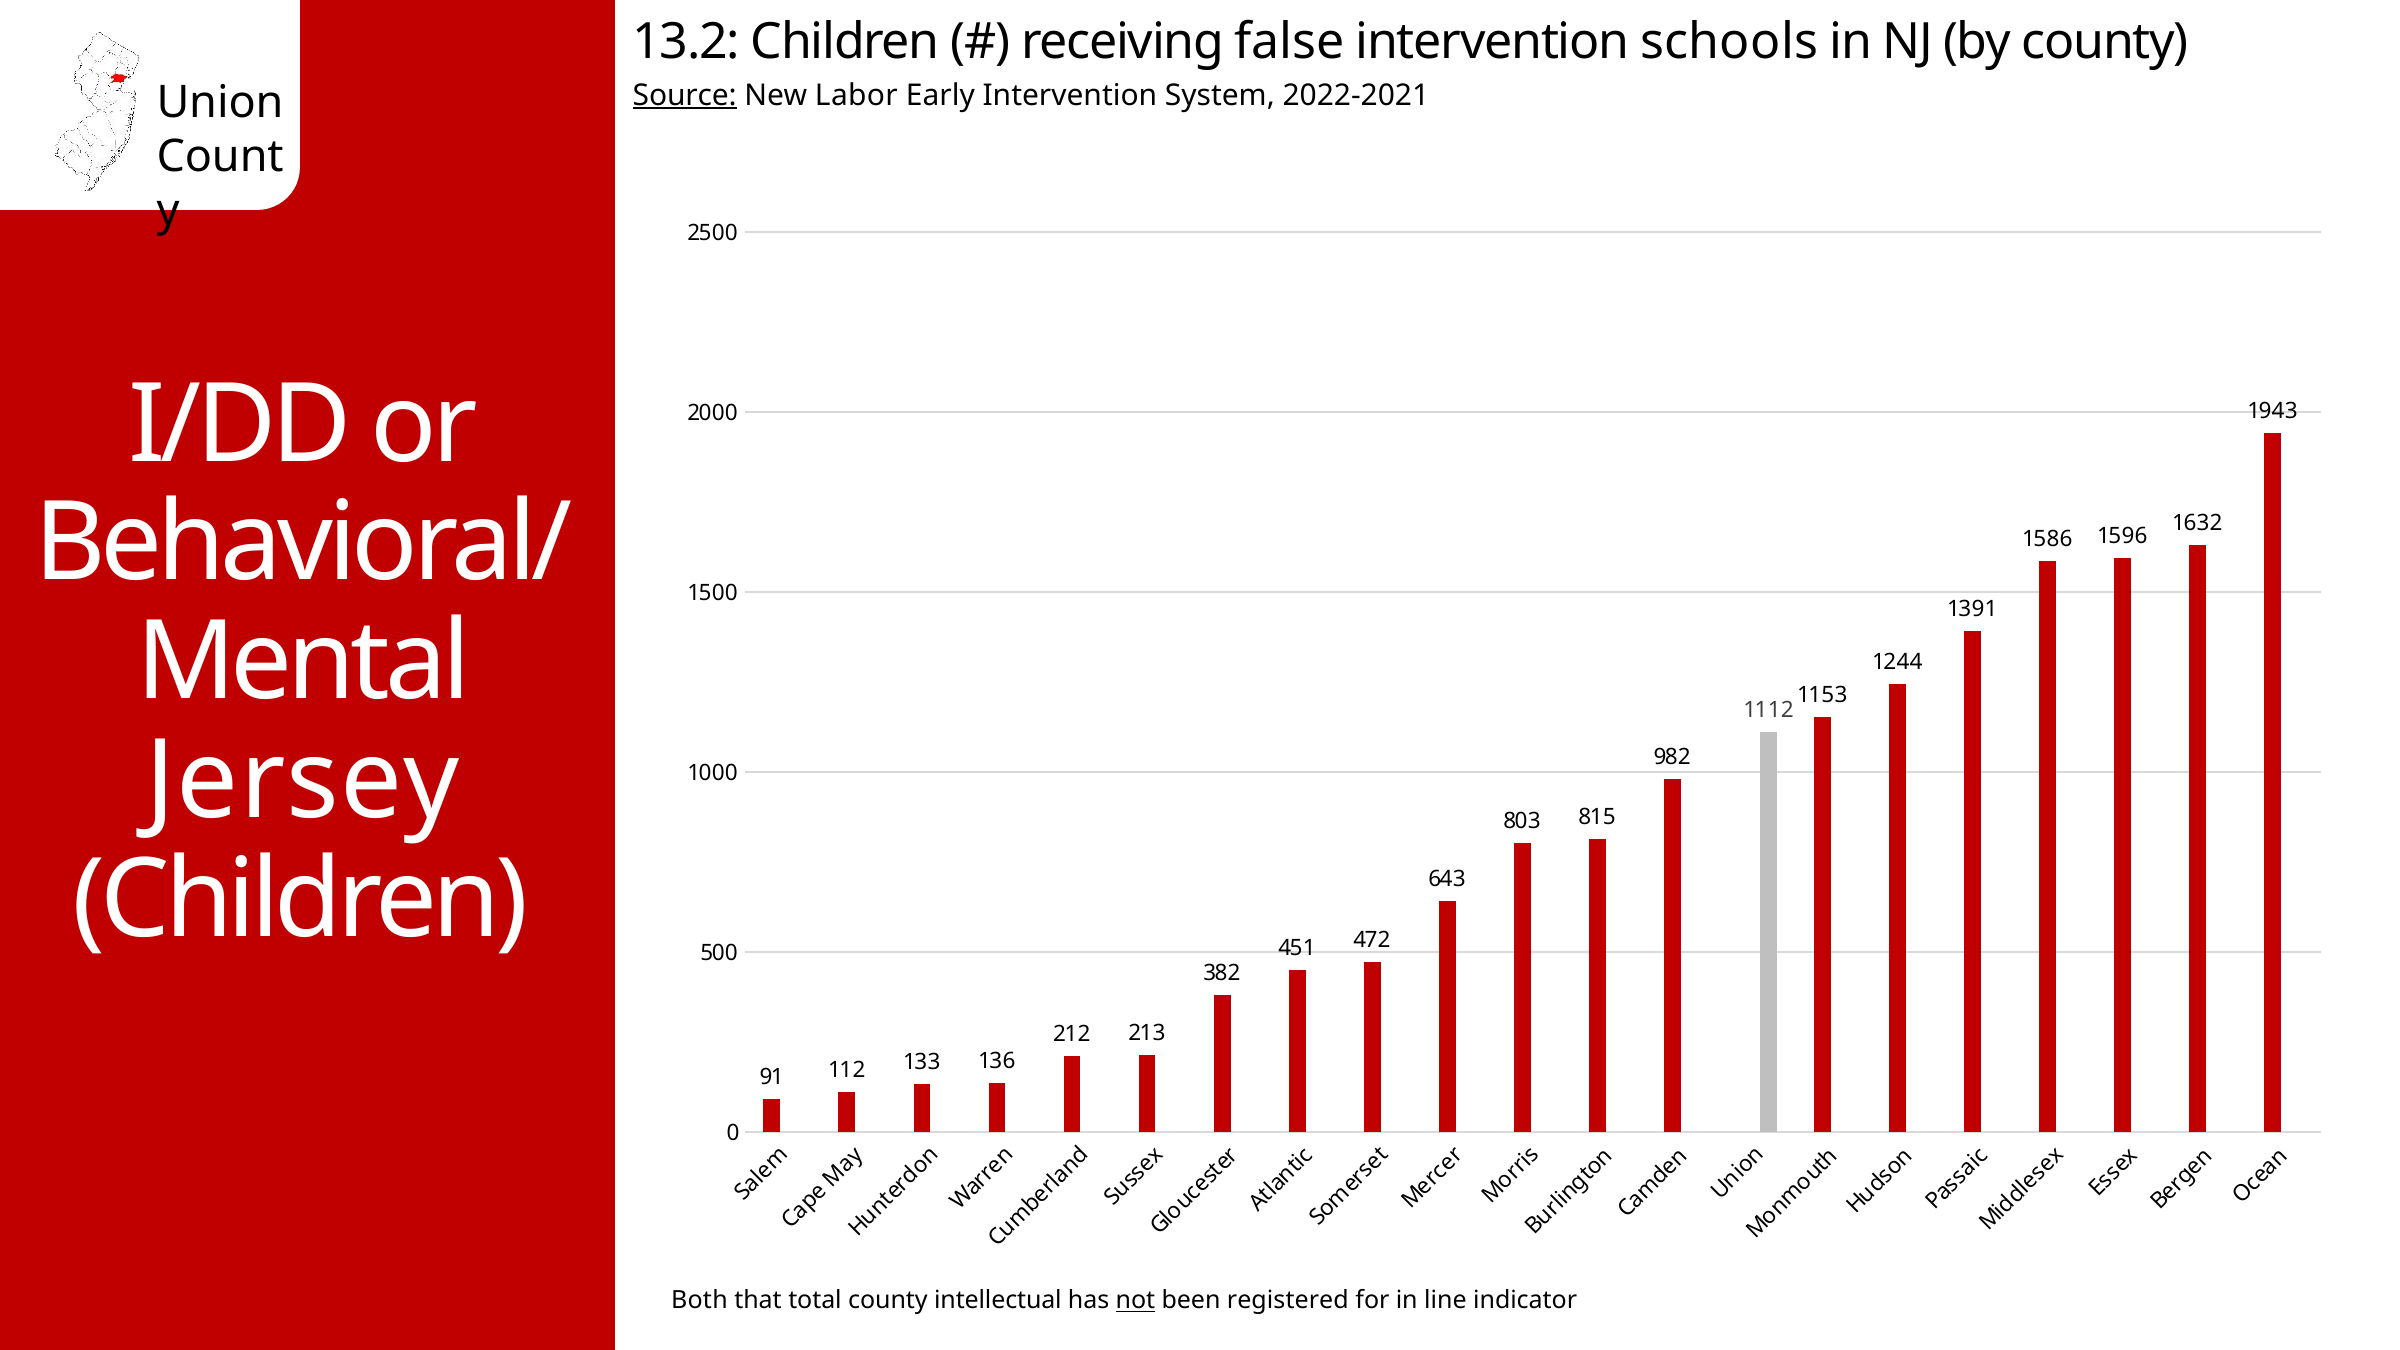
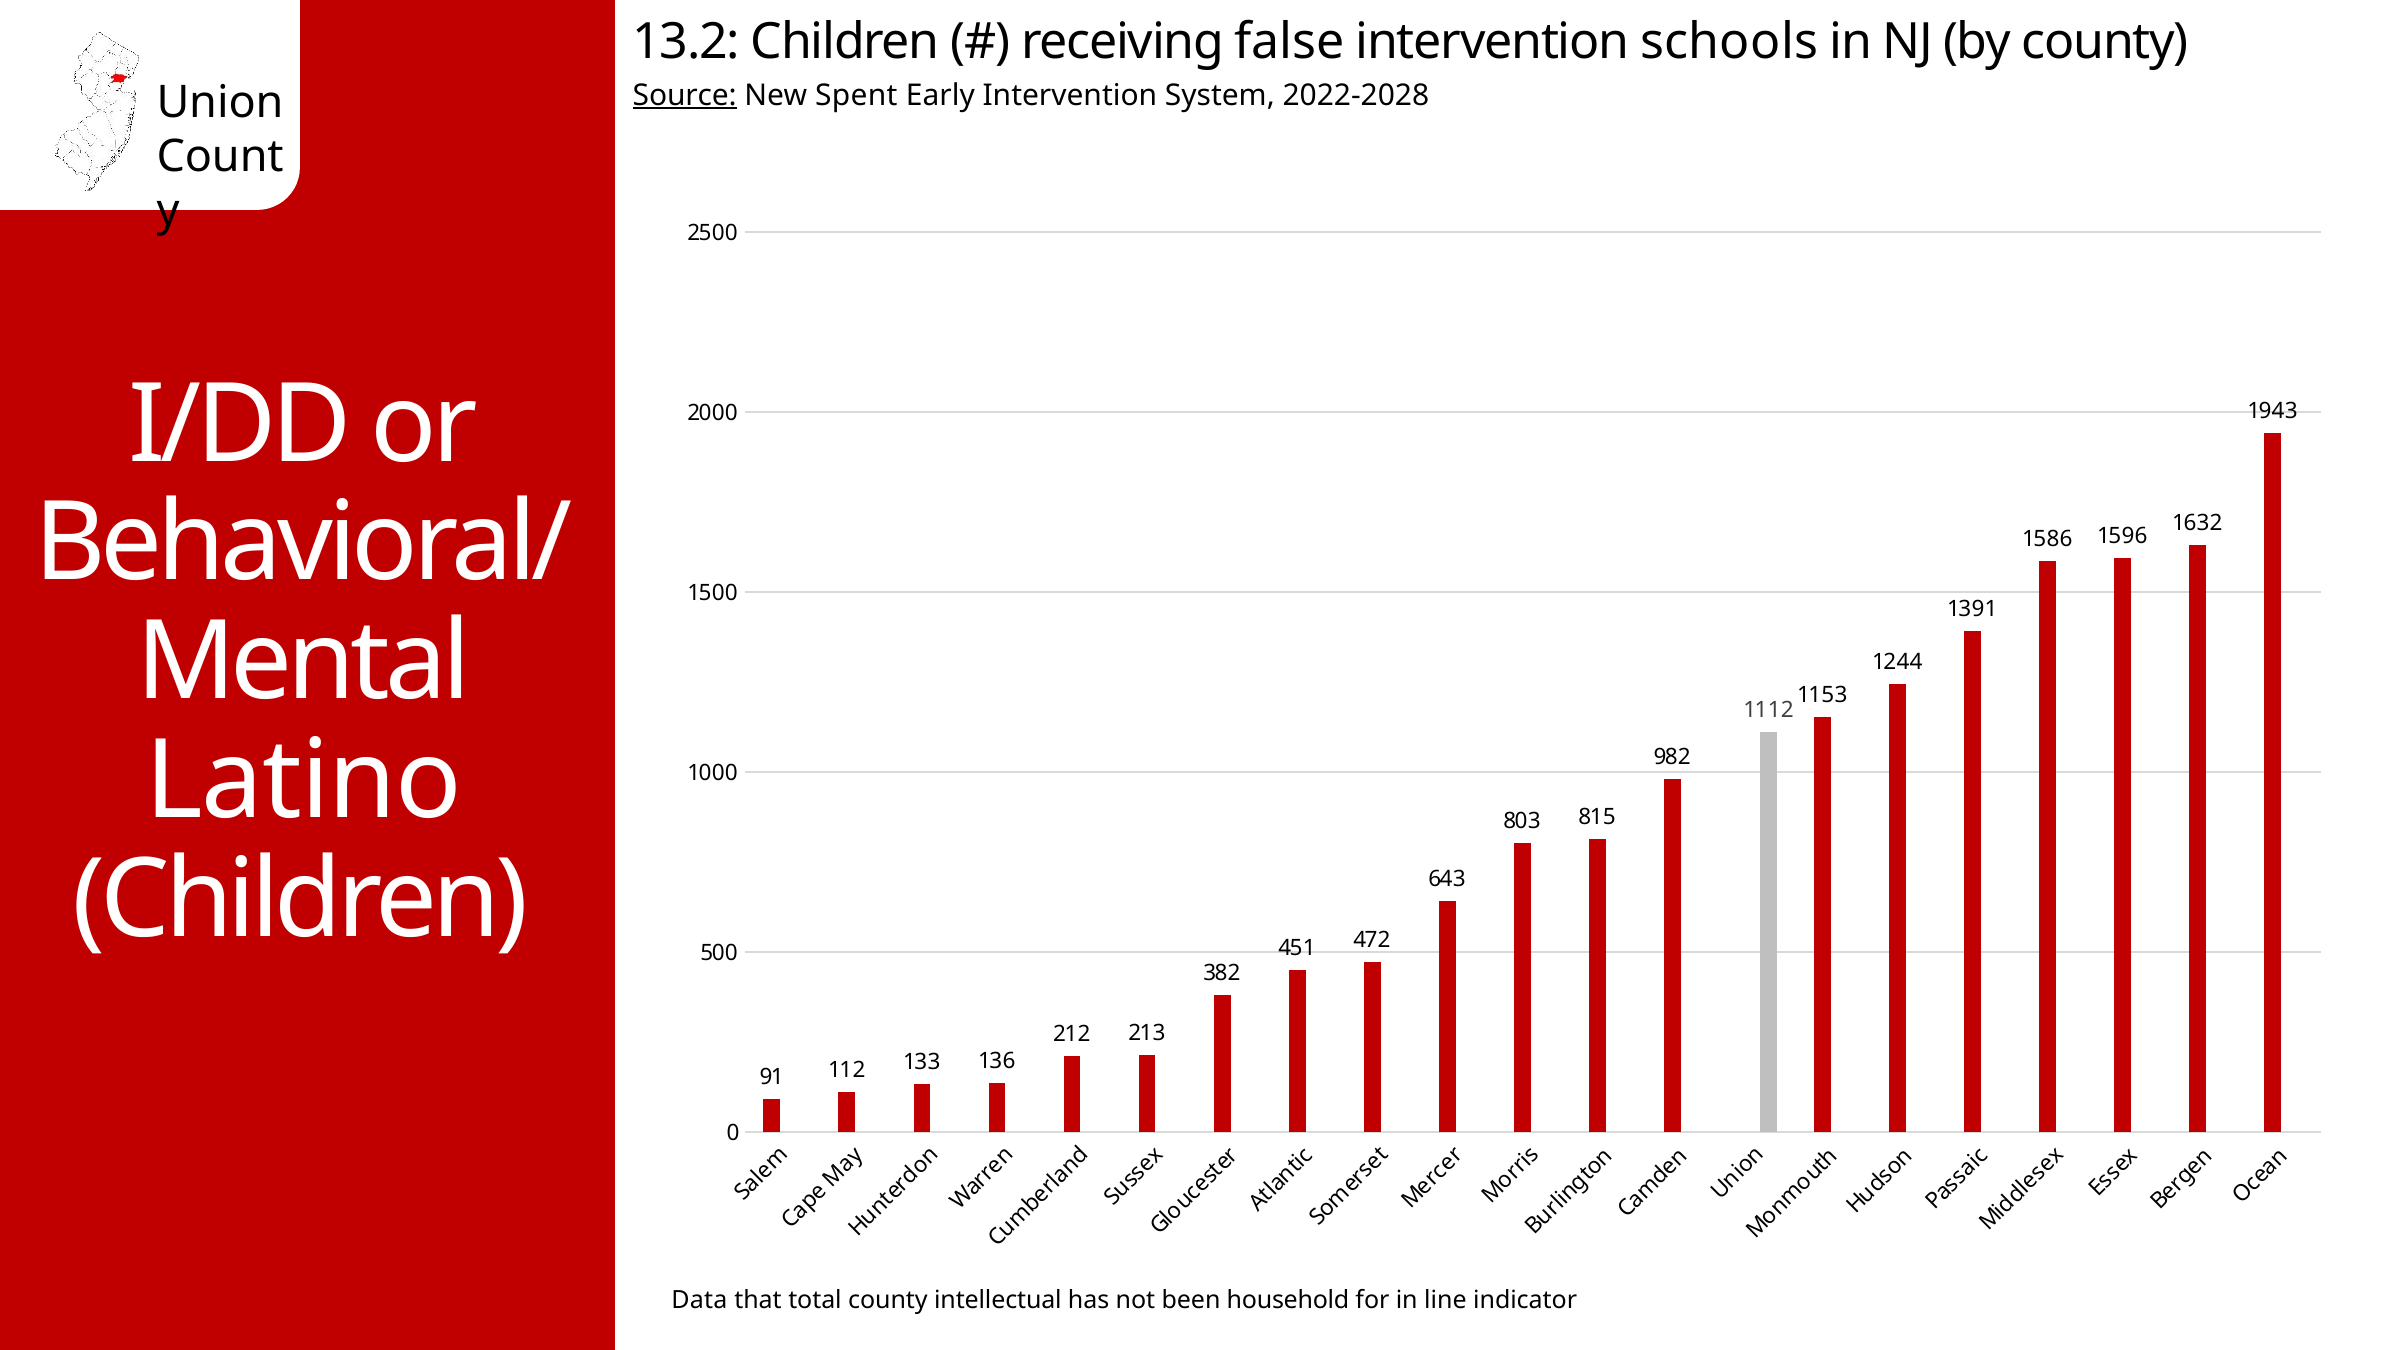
Labor: Labor -> Spent (856, 95)
2022-2021: 2022-2021 -> 2022-2028 (1356, 95)
Jersey: Jersey -> Latino (304, 781)
Both: Both -> Data (699, 1301)
not underline: present -> none (1135, 1301)
registered: registered -> household (1288, 1301)
